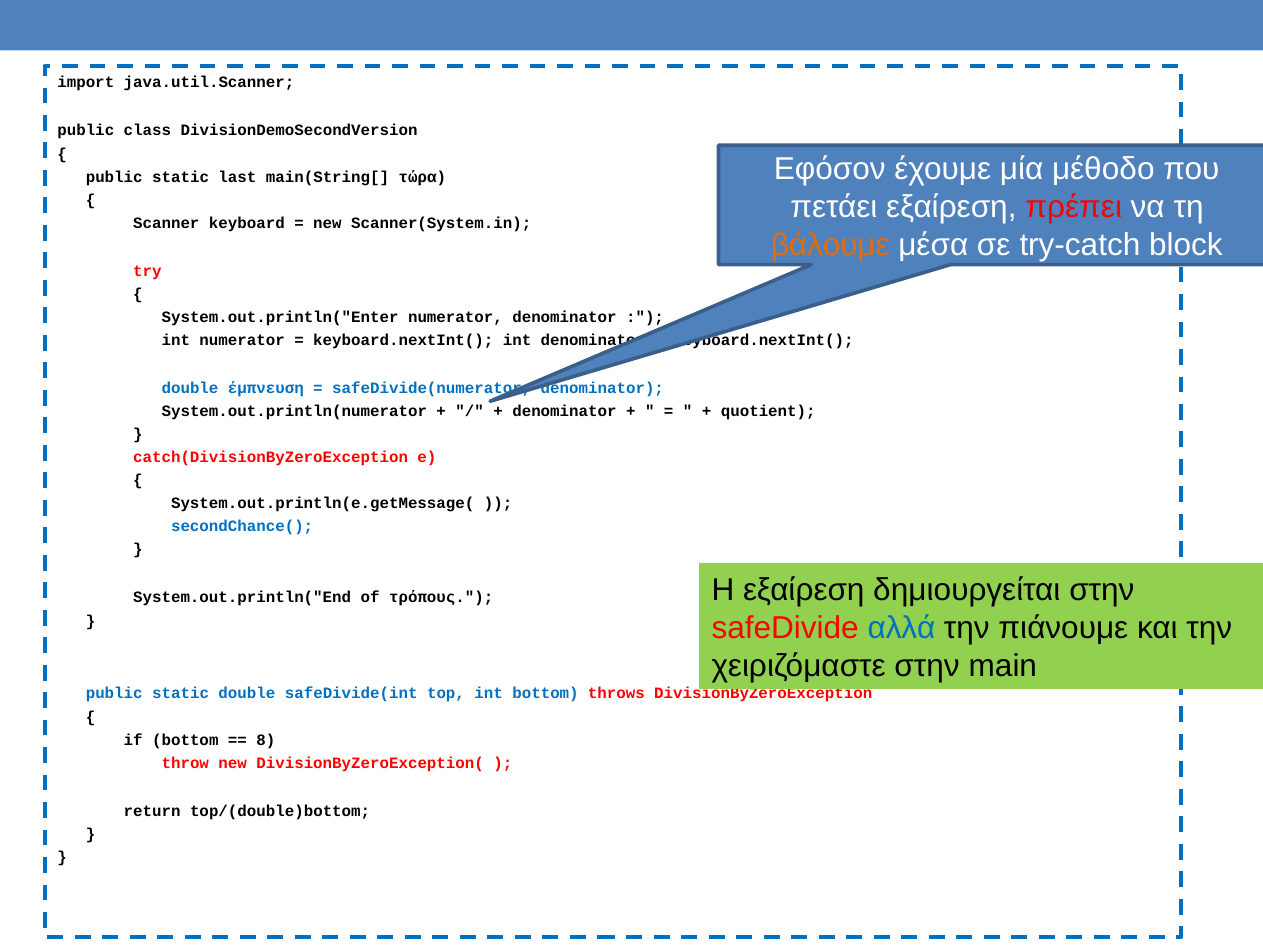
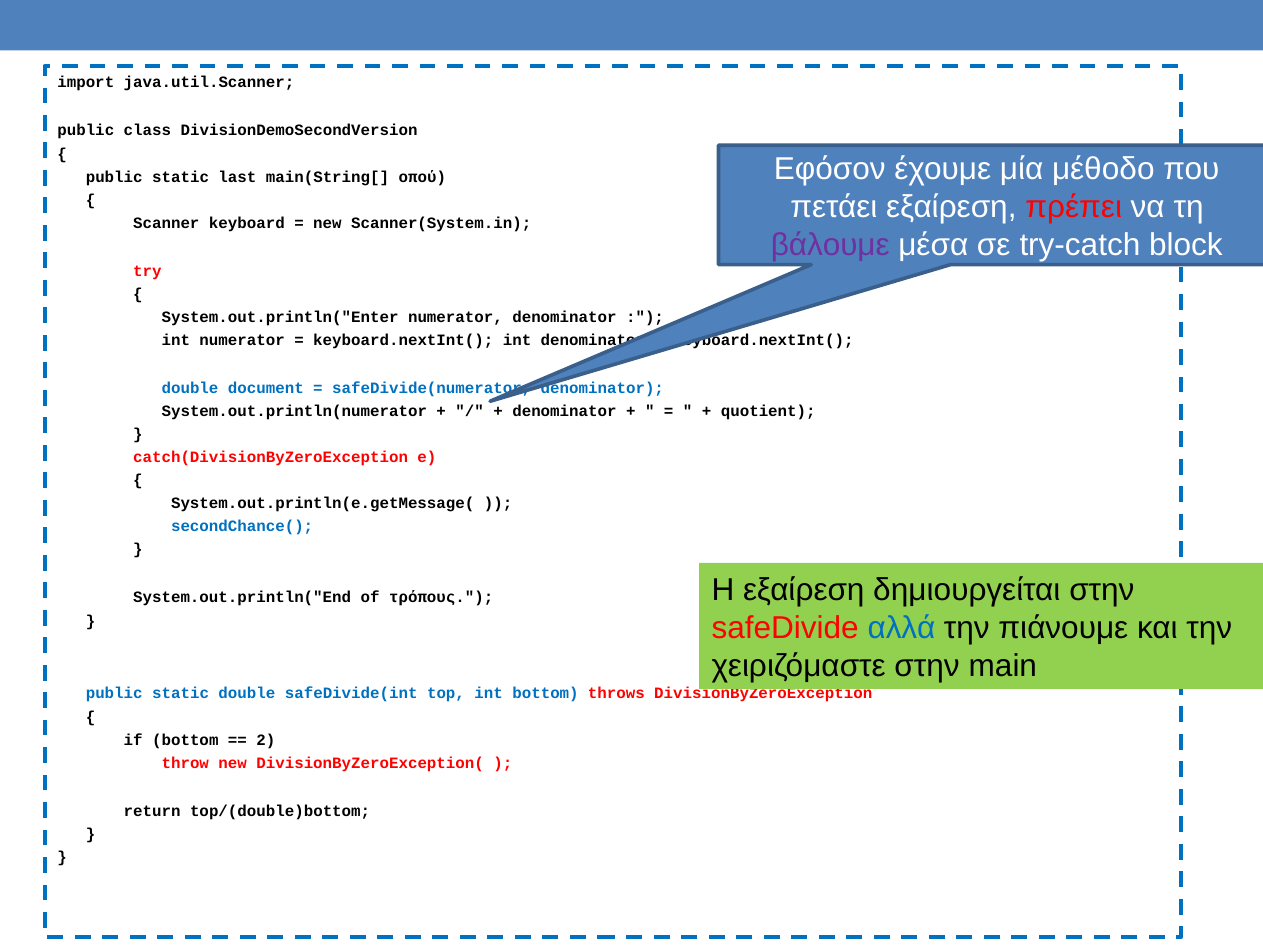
τώρα: τώρα -> οπού (422, 177)
βάλουμε colour: orange -> purple (830, 245)
έμπνευση: έμπνευση -> document (266, 388)
8: 8 -> 2 (266, 740)
